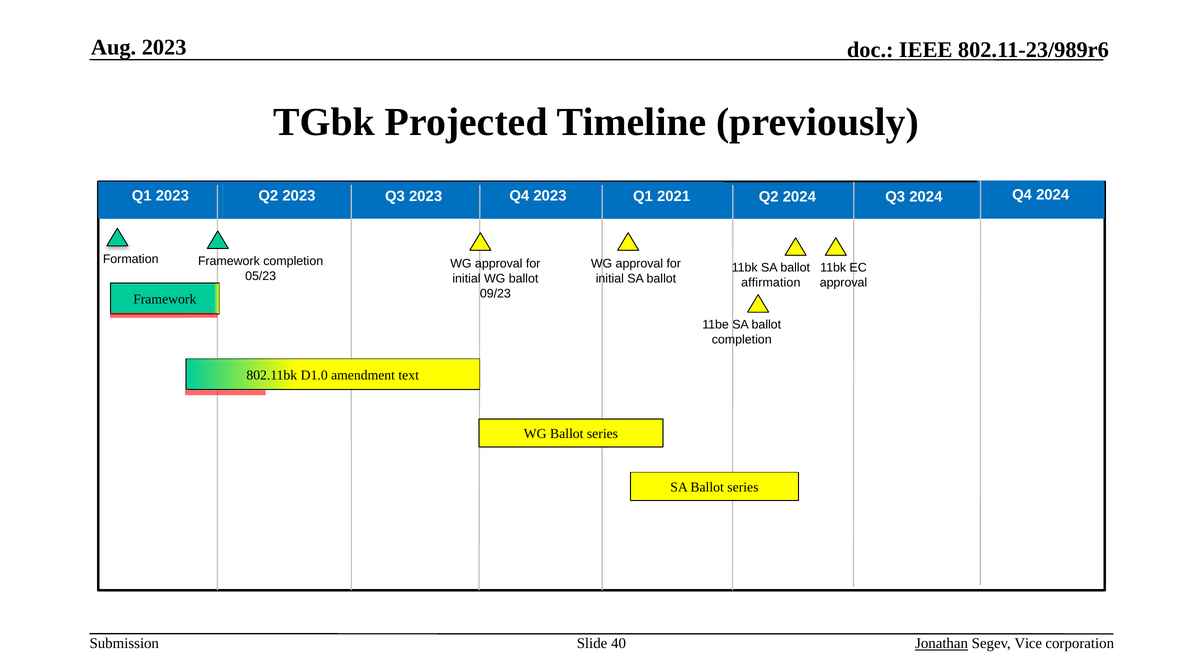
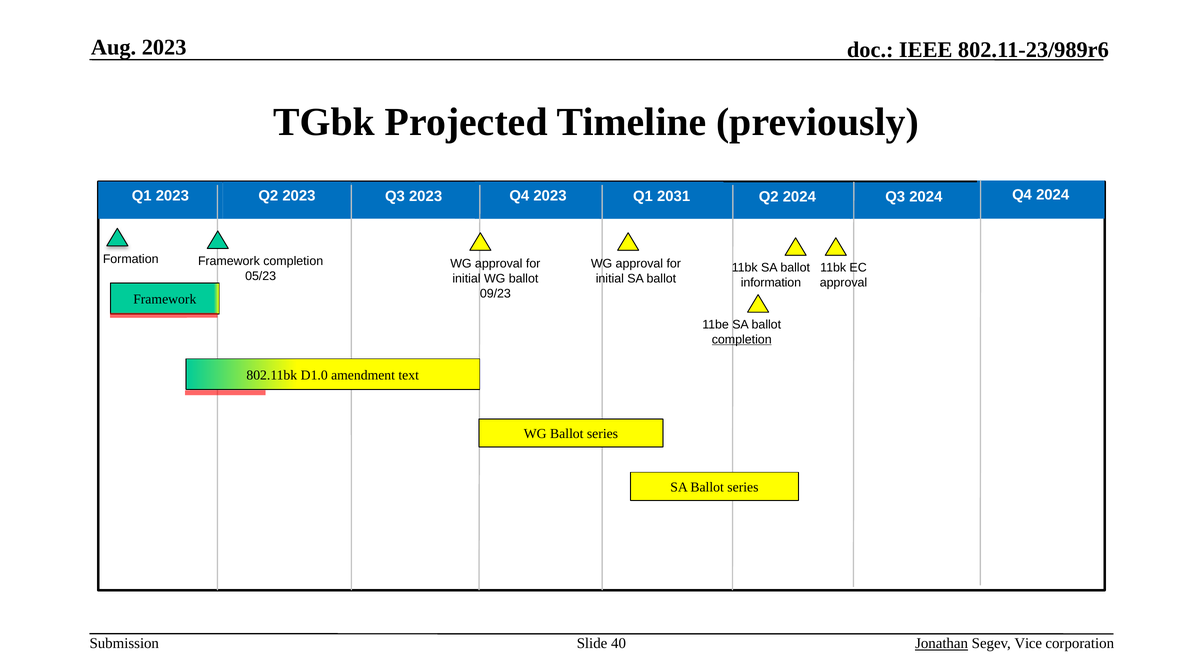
2021: 2021 -> 2031 (674, 196)
affirmation: affirmation -> information (771, 283)
completion underline: none -> present (742, 340)
